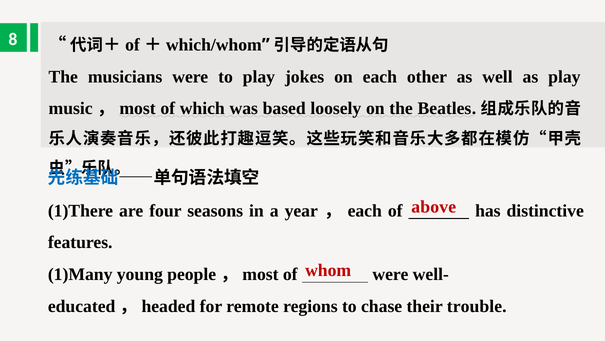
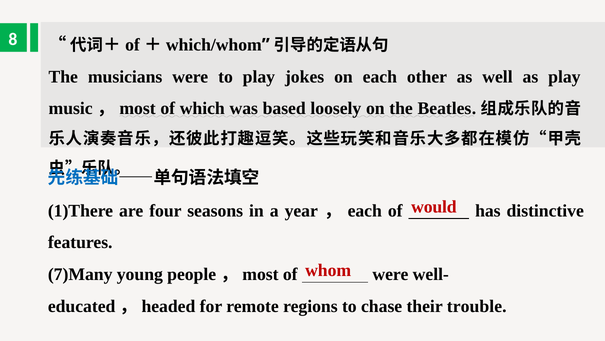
above: above -> would (434, 207)
1)Many: 1)Many -> 7)Many (80, 274)
